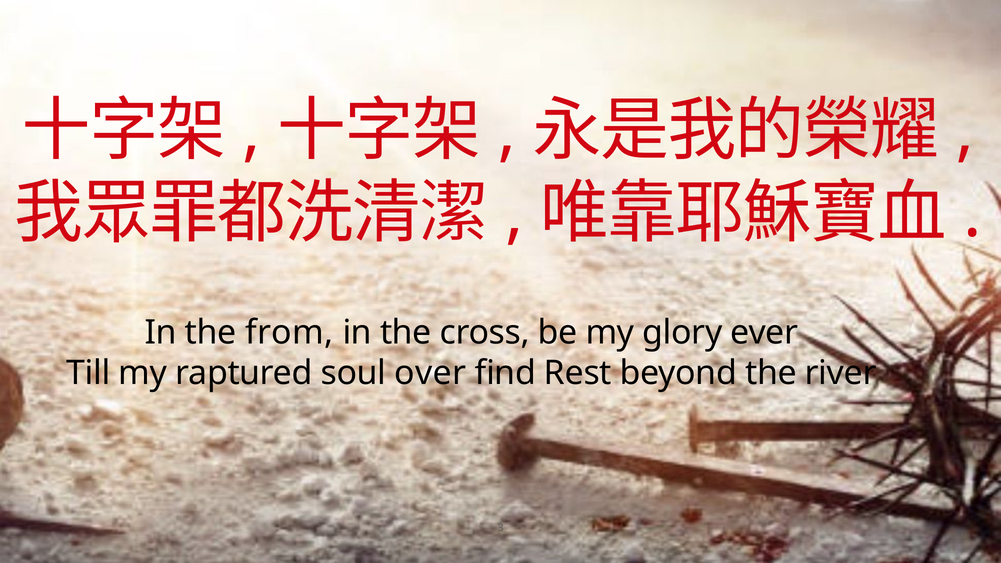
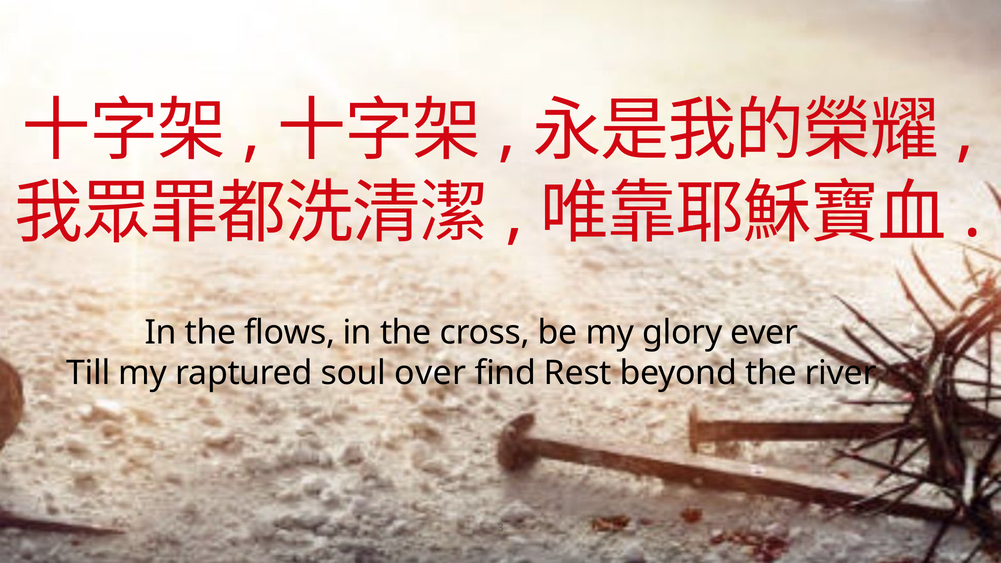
from: from -> flows (290, 332)
